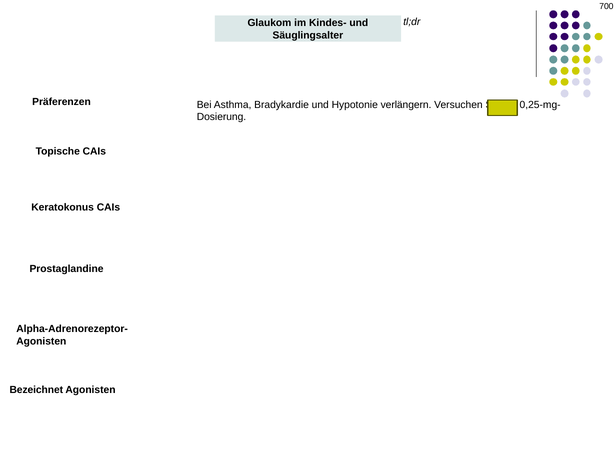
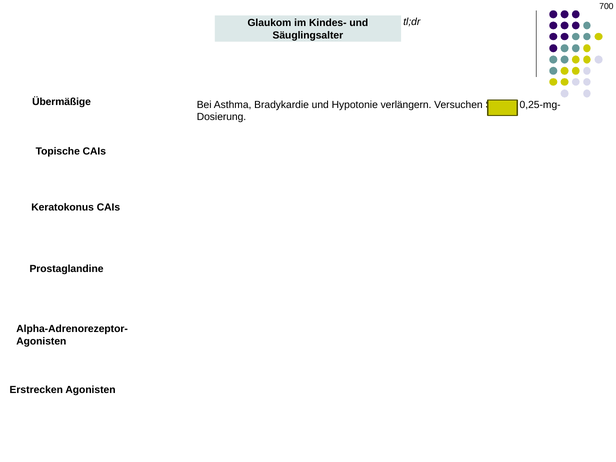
Präferenzen: Präferenzen -> Übermäßige (62, 102)
Bezeichnet: Bezeichnet -> Erstrecken (36, 390)
